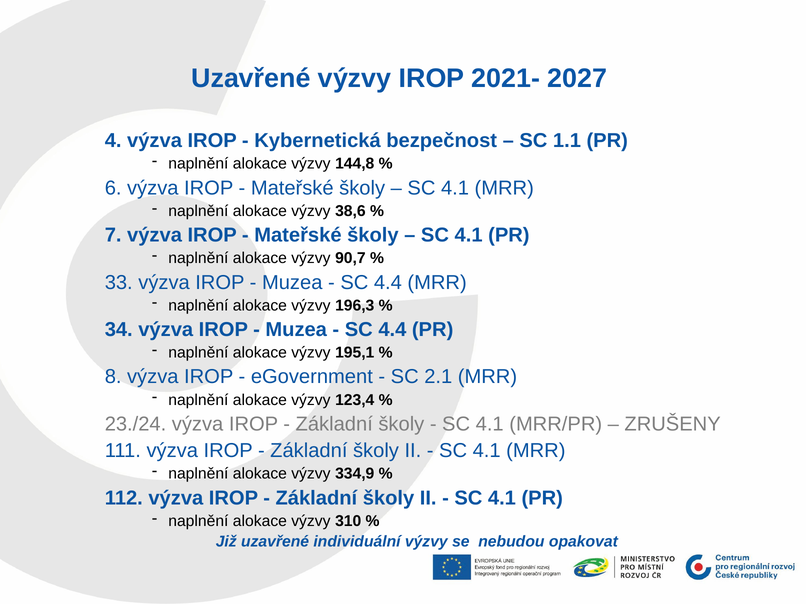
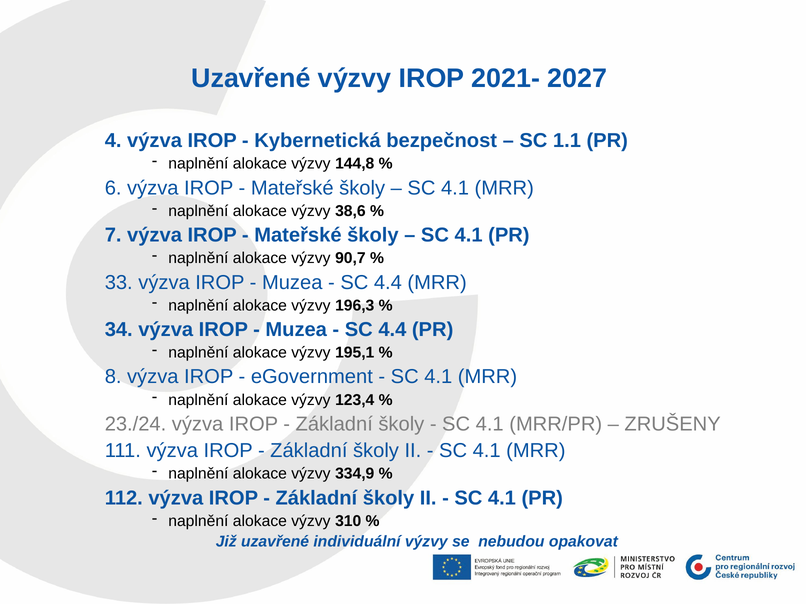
2.1: 2.1 -> 4.1 (438, 377)
